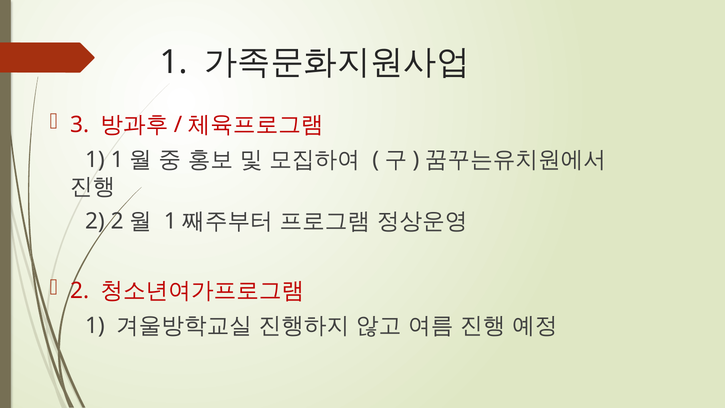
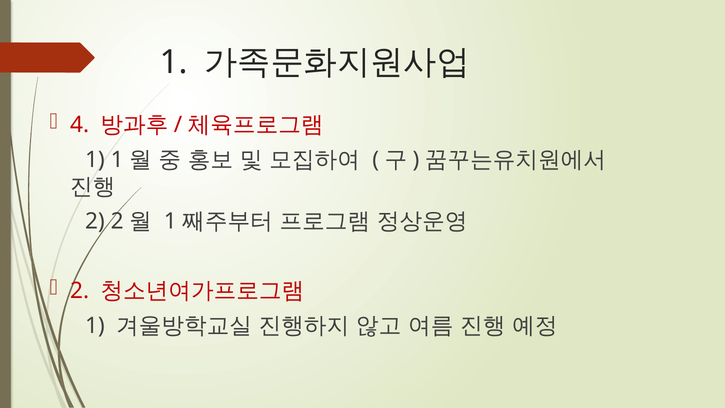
3: 3 -> 4 (80, 125)
